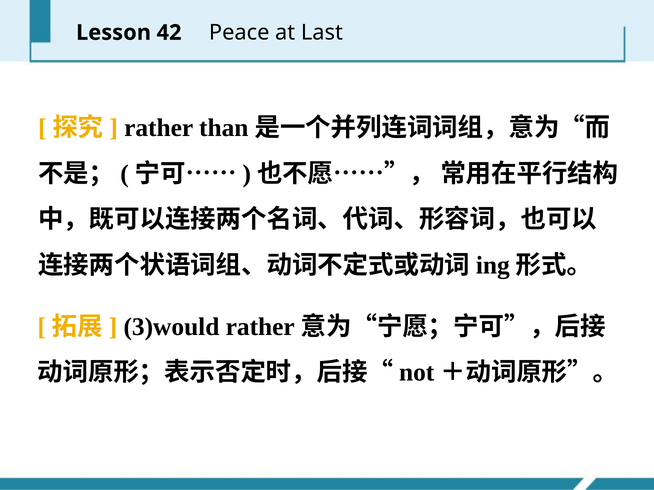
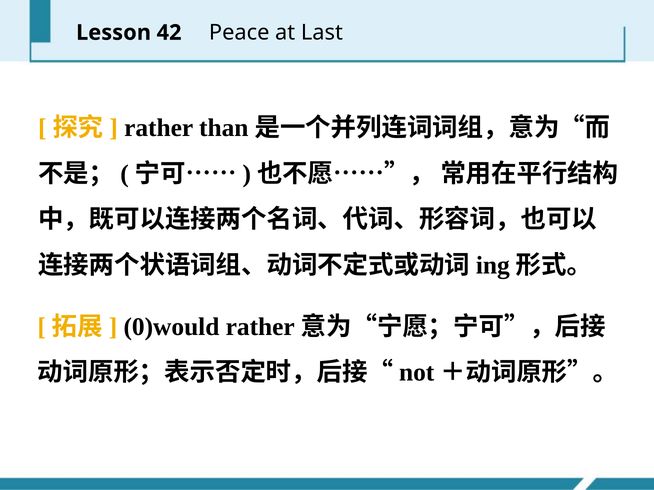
3)would: 3)would -> 0)would (171, 327)
